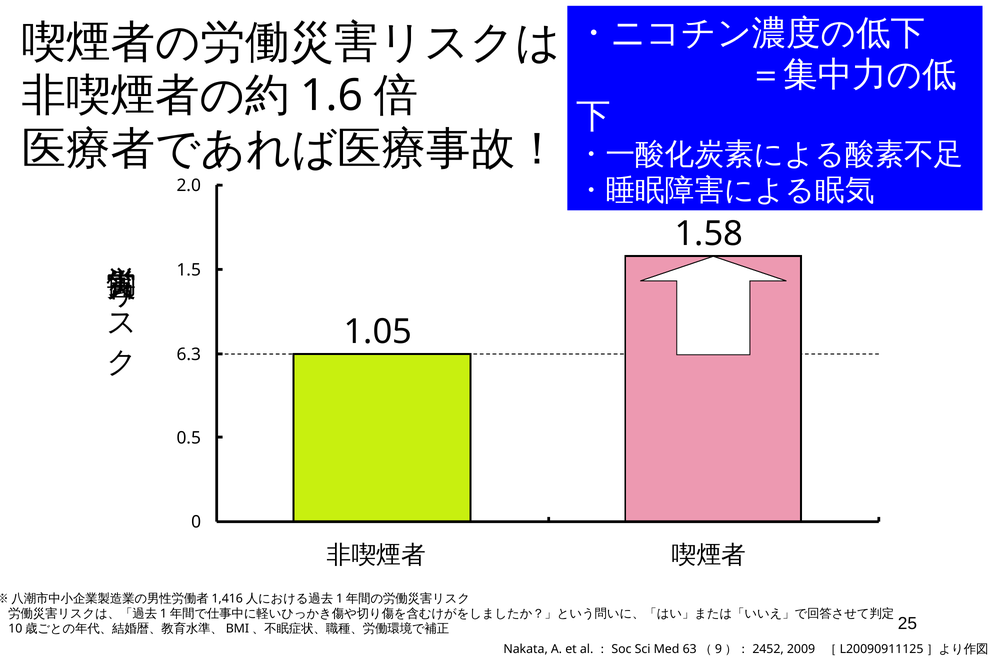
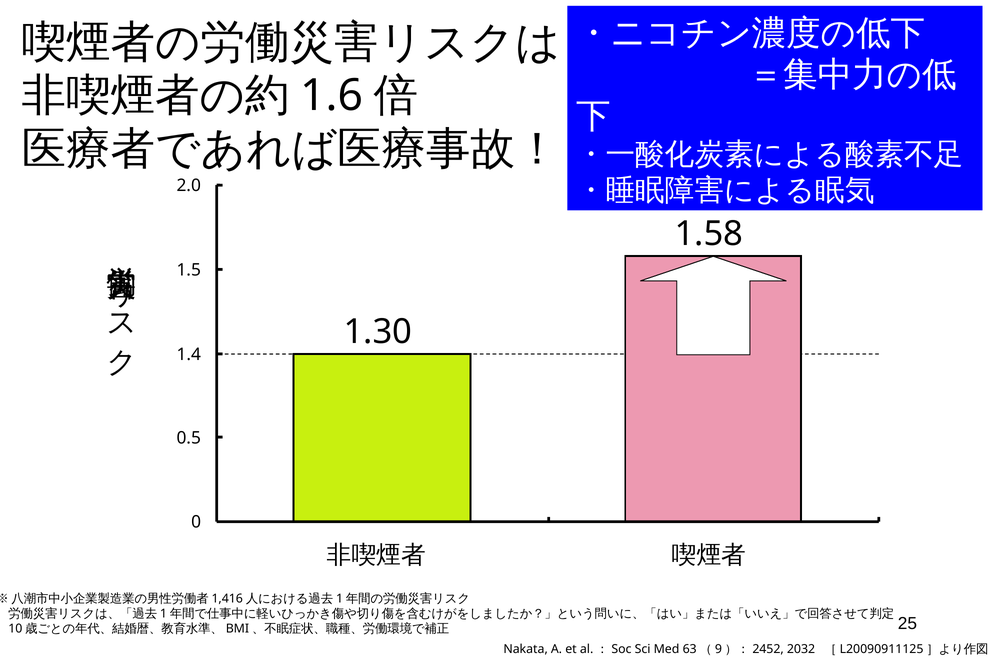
1.05: 1.05 -> 1.30 (378, 332)
6.3: 6.3 -> 1.4 (189, 355)
2009: 2009 -> 2032 (801, 650)
